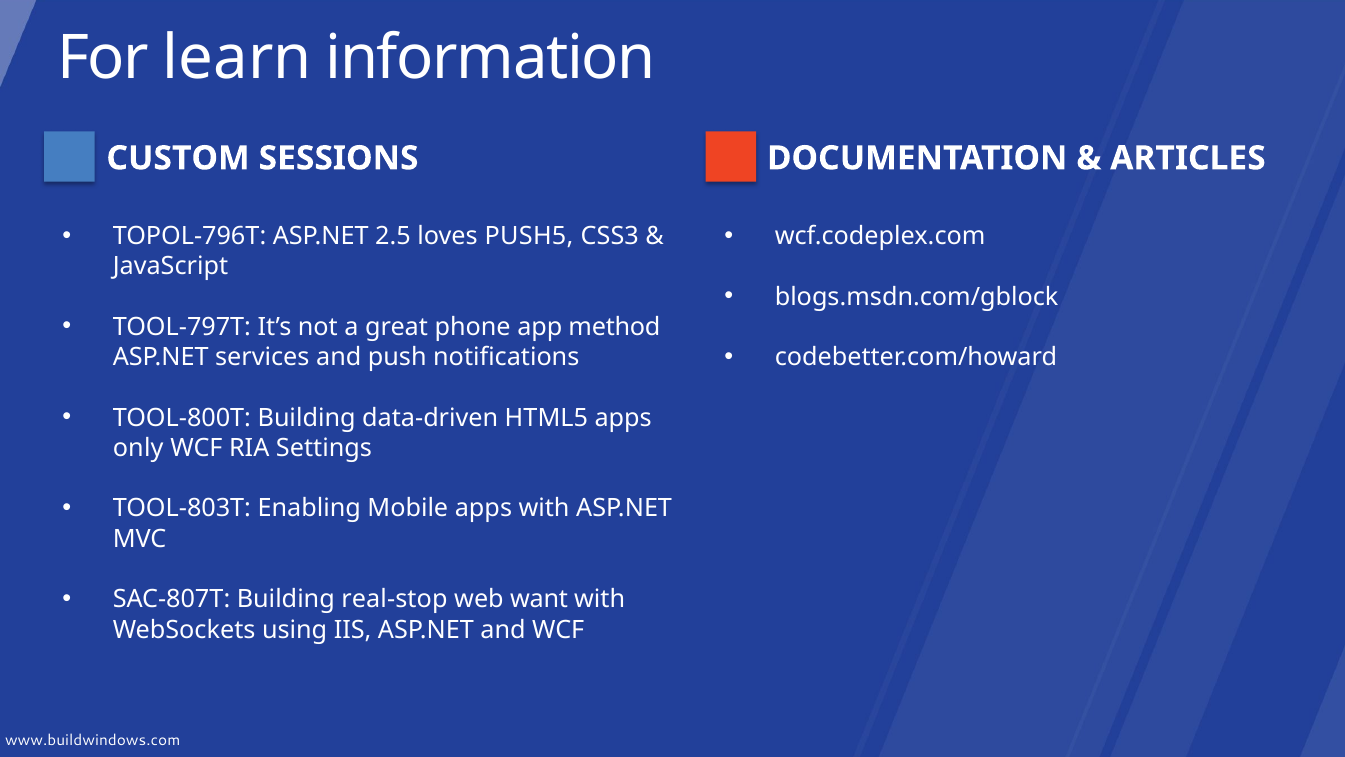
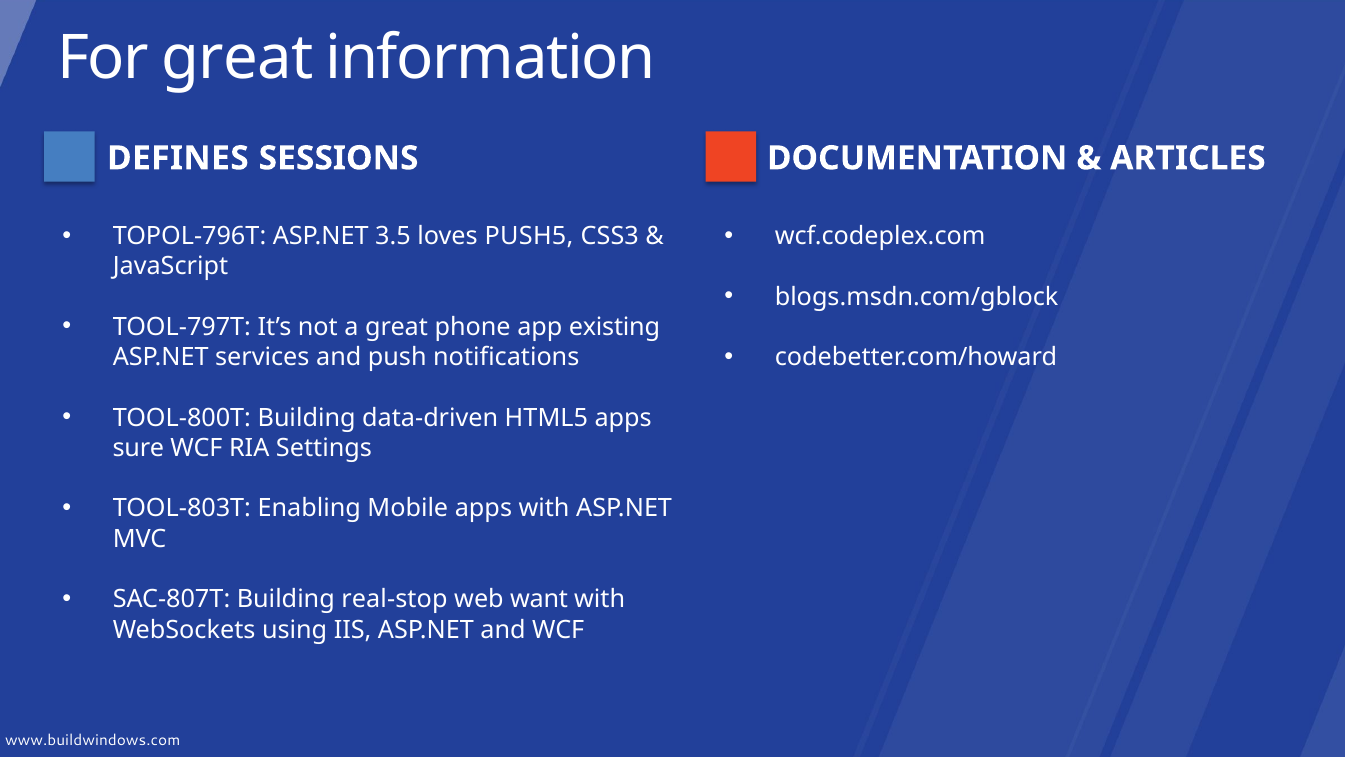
For learn: learn -> great (238, 58)
CUSTOM: CUSTOM -> DEFINES (178, 158)
2.5: 2.5 -> 3.5 (393, 236)
method: method -> existing (614, 327)
only: only -> sure (138, 448)
